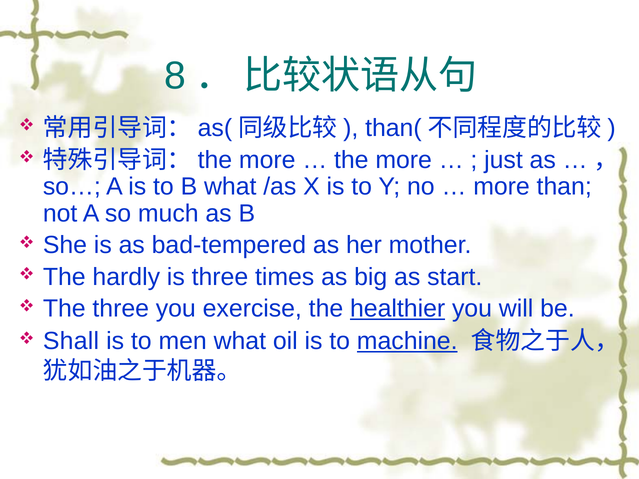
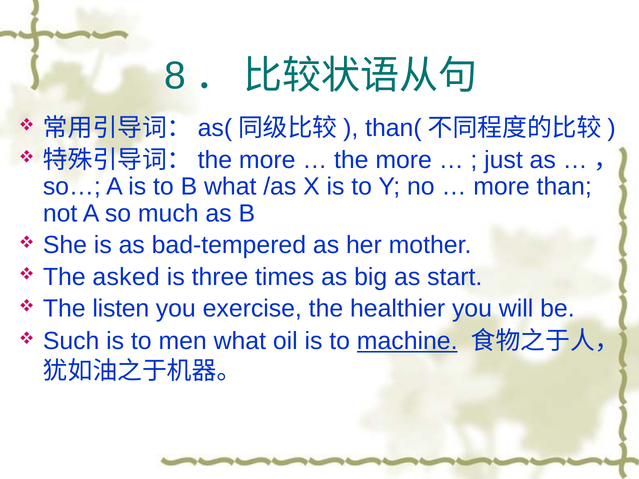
hardly: hardly -> asked (126, 277)
The three: three -> listen (121, 309)
healthier underline: present -> none (398, 309)
Shall: Shall -> Such (71, 341)
